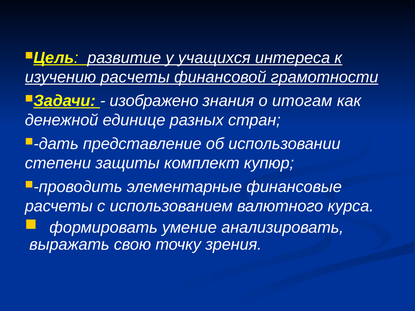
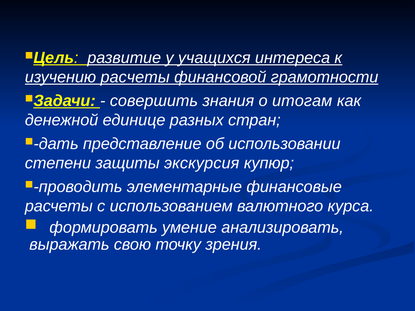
изображено: изображено -> совершить (154, 101)
комплект: комплект -> экскурсия (202, 163)
